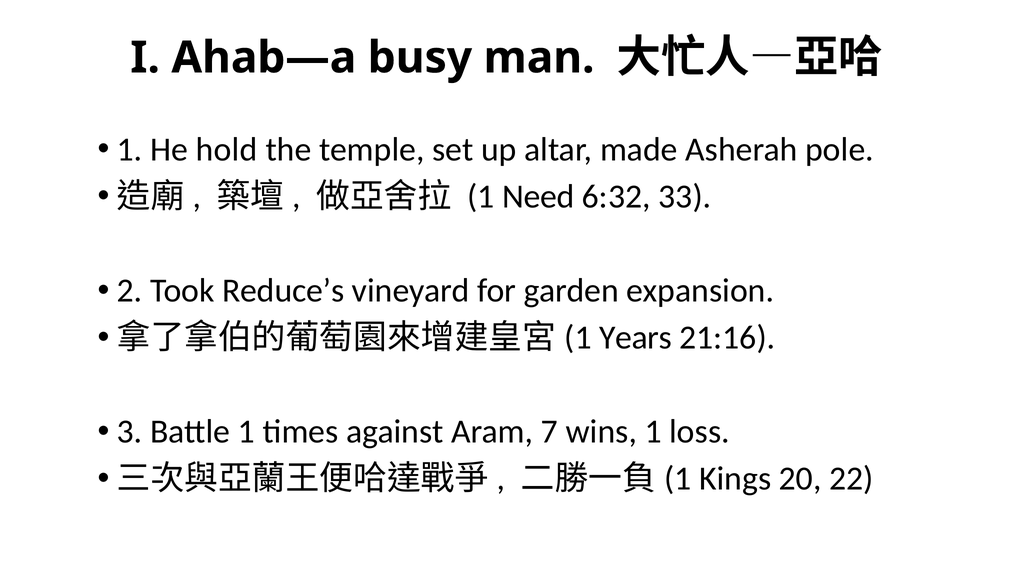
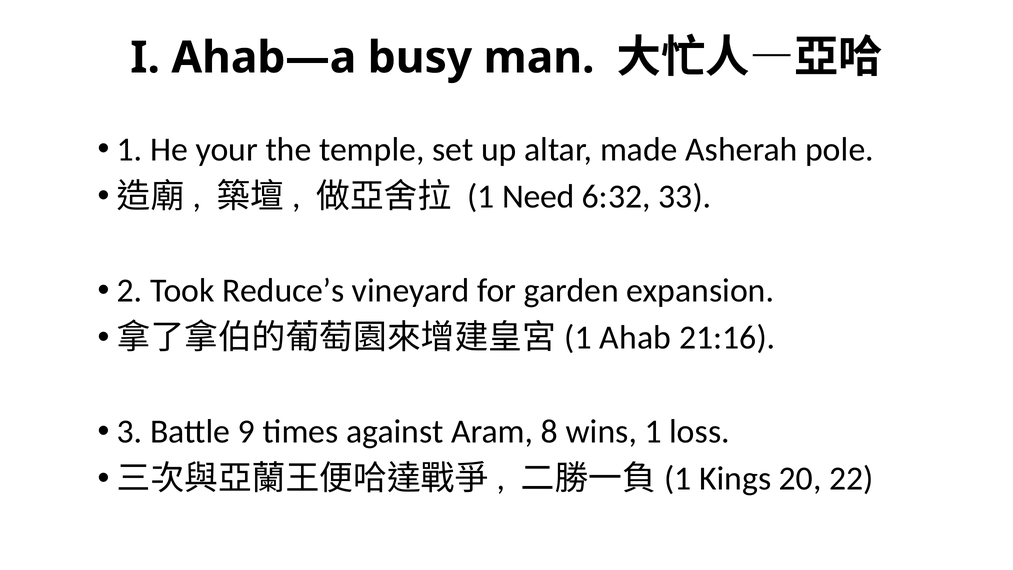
hold: hold -> your (227, 149)
Years: Years -> Ahab (635, 338)
Battle 1: 1 -> 9 (246, 432)
7: 7 -> 8 (549, 432)
